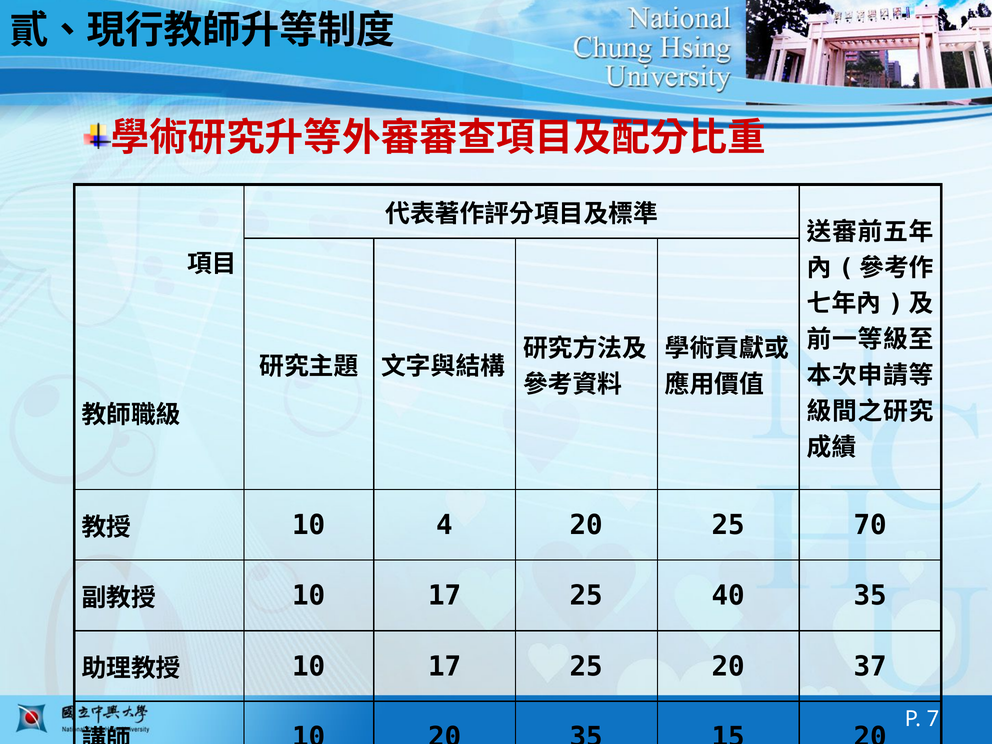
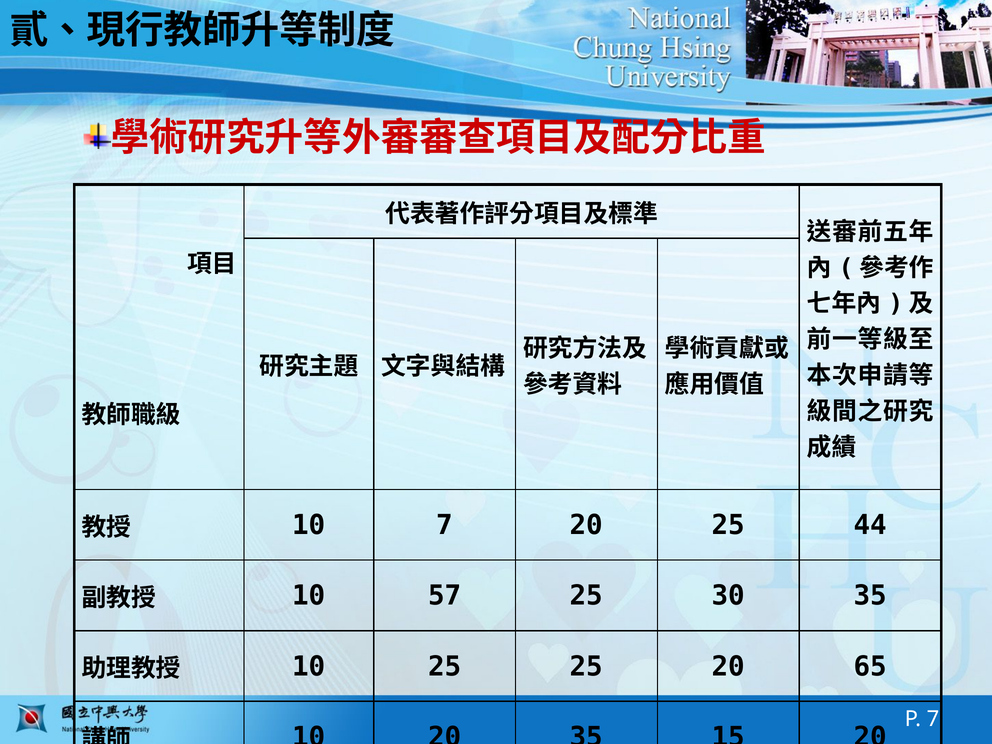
10 4: 4 -> 7 (445, 525)
70: 70 -> 44 (870, 525)
17: 17 -> 57 (445, 596)
40: 40 -> 30 (728, 596)
17: 17 -> 25 (445, 666)
37: 37 -> 65 (870, 666)
